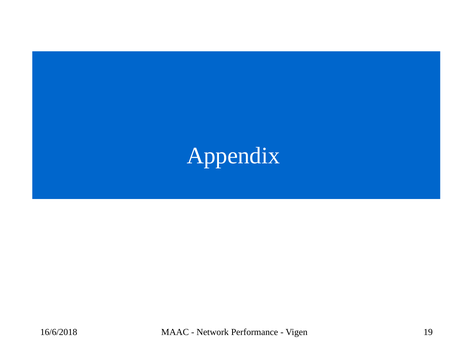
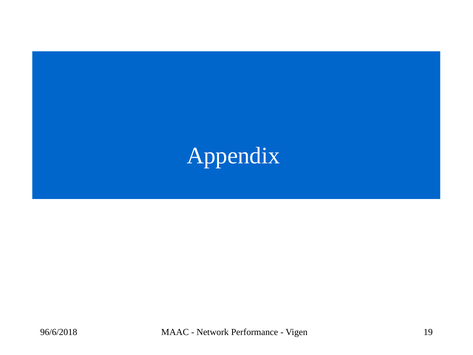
16/6/2018: 16/6/2018 -> 96/6/2018 (59, 332)
